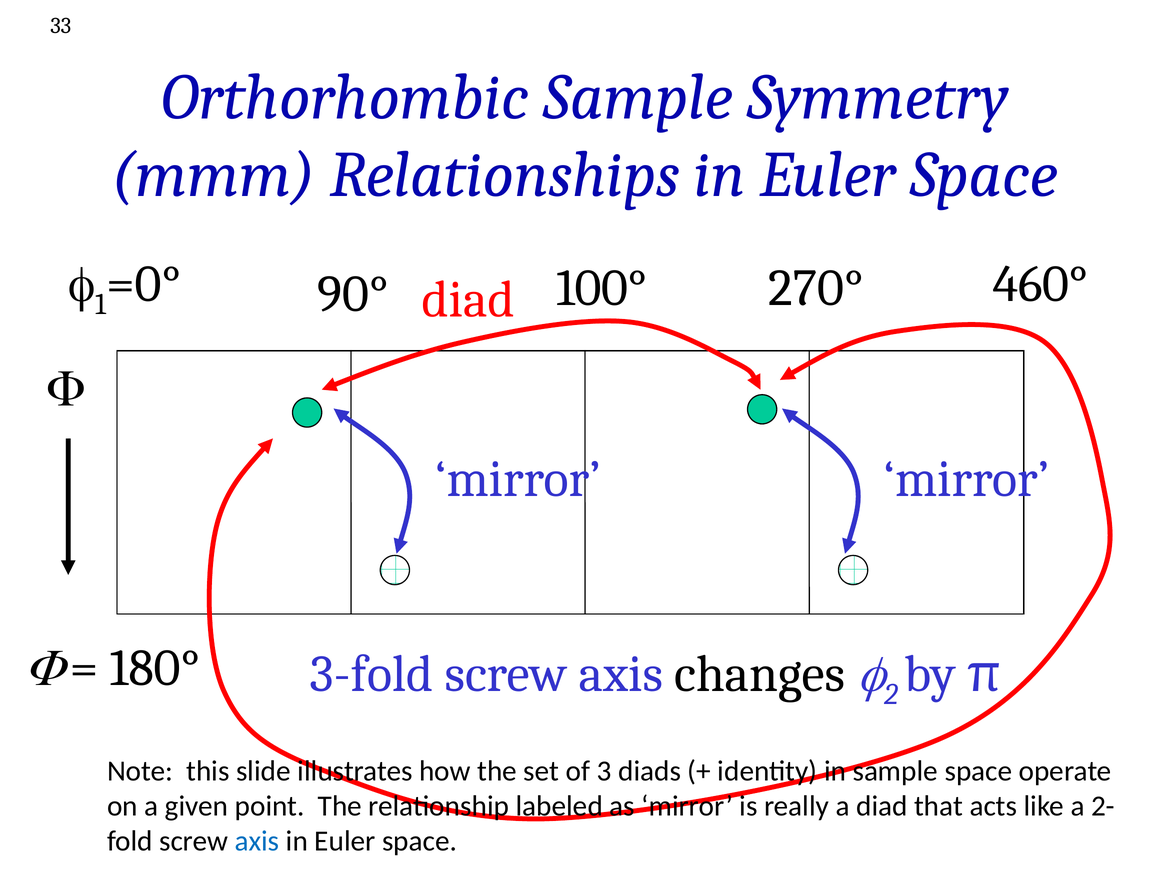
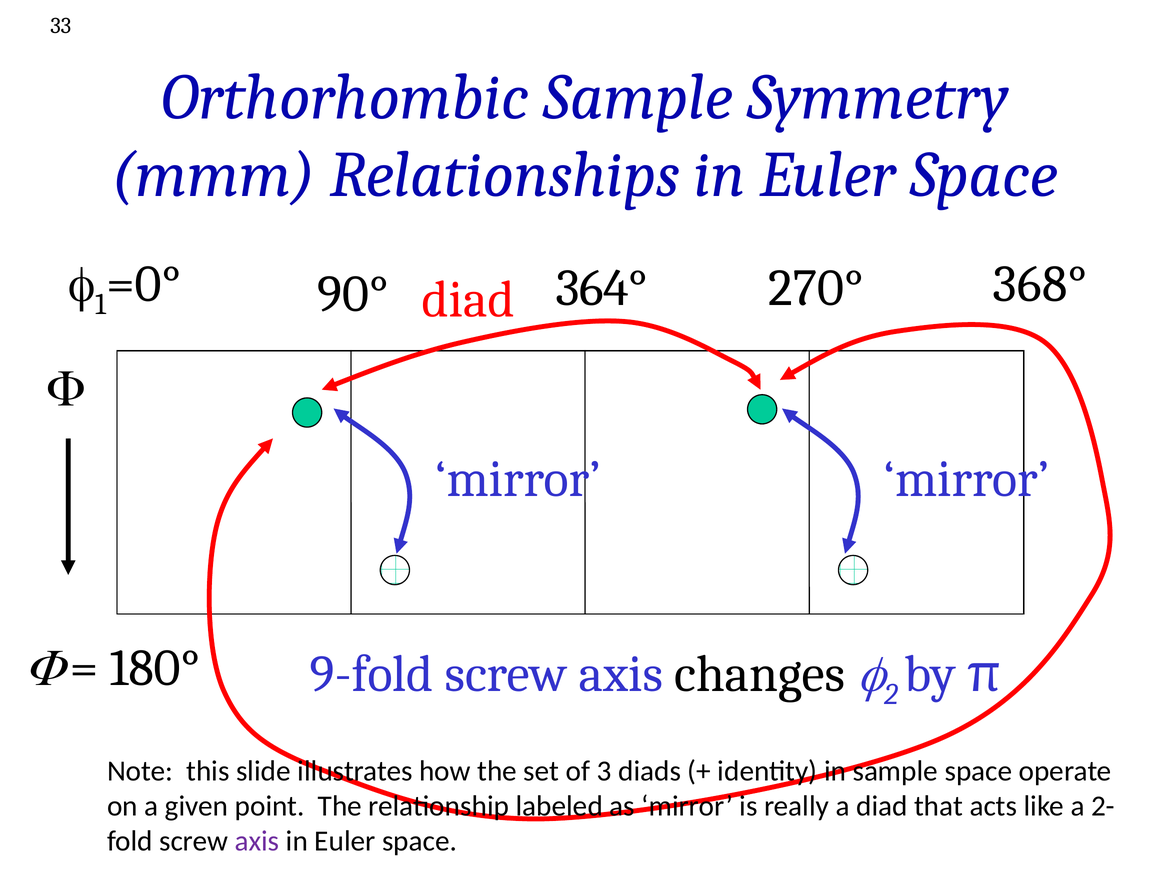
100°: 100° -> 364° (602, 288)
460°: 460° -> 368° (1040, 284)
3-fold: 3-fold -> 9-fold (372, 674)
axis colour: blue -> purple (257, 842)
